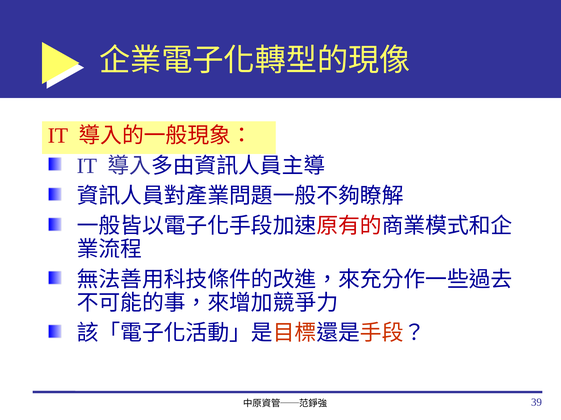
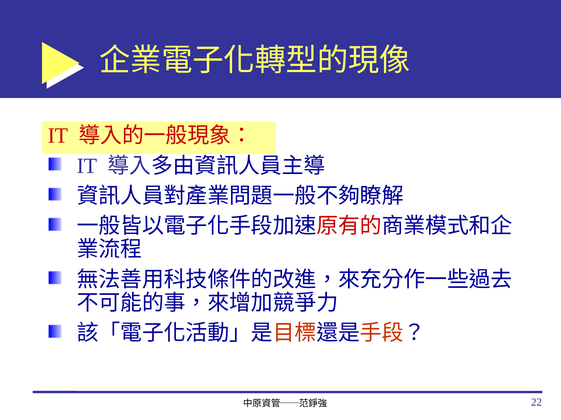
39: 39 -> 22 (536, 403)
